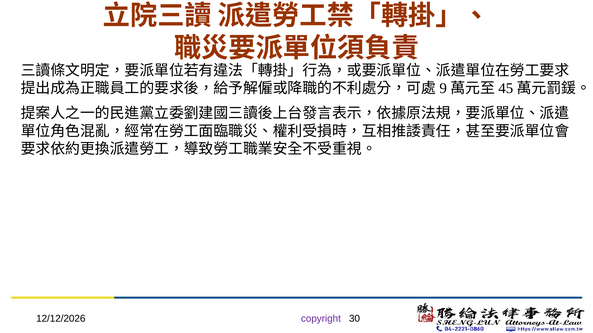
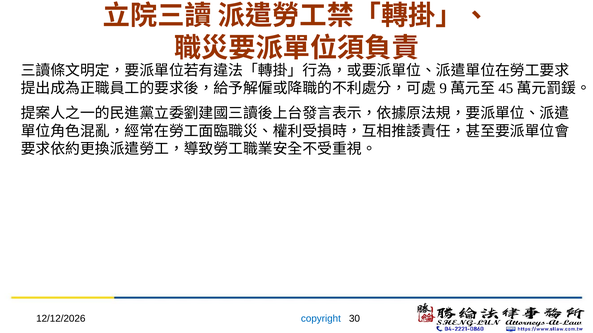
copyright colour: purple -> blue (321, 319)
